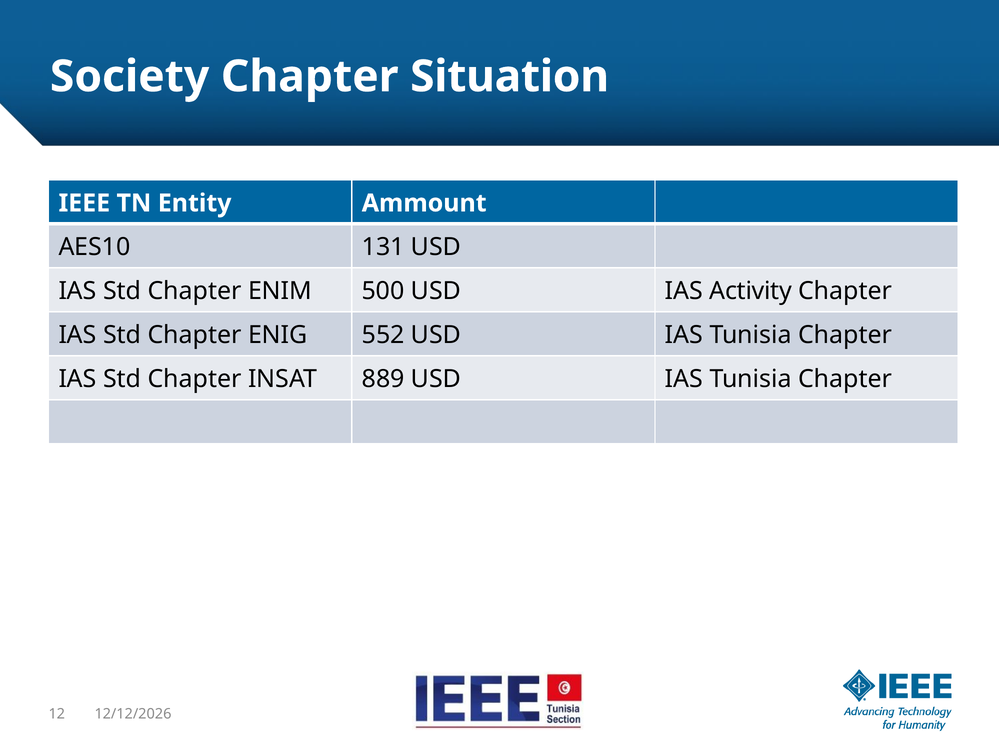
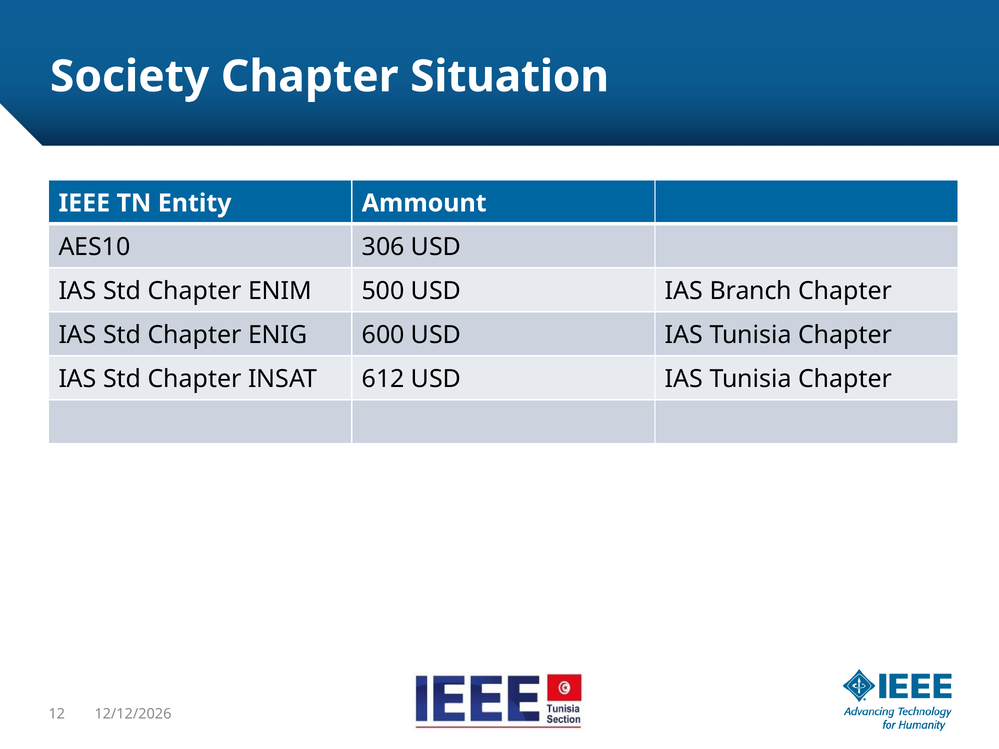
131: 131 -> 306 (383, 247)
Activity: Activity -> Branch (751, 291)
552: 552 -> 600 (383, 335)
889: 889 -> 612 (383, 379)
